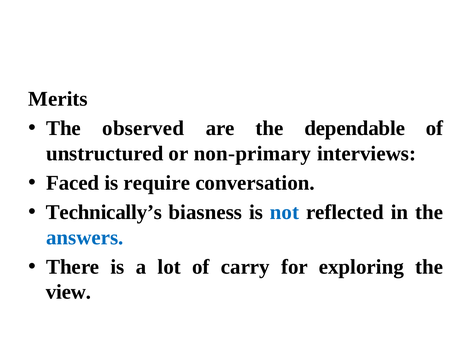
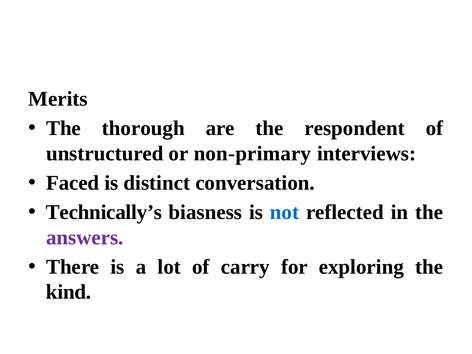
observed: observed -> thorough (143, 128)
dependable: dependable -> respondent (355, 128)
require: require -> distinct (157, 183)
answers colour: blue -> purple (85, 238)
view: view -> kind (69, 292)
